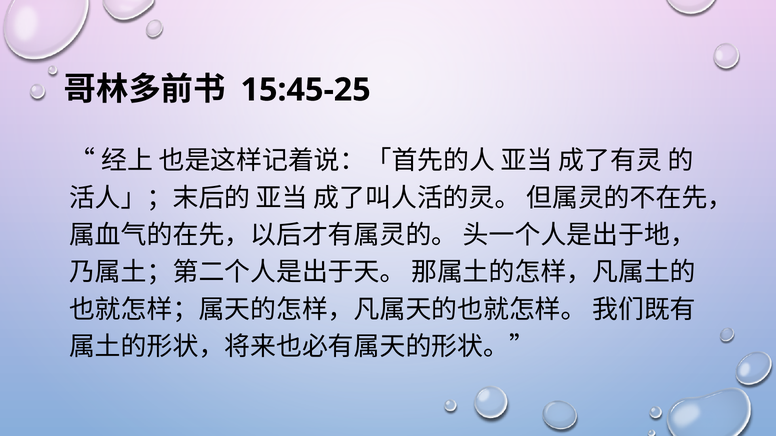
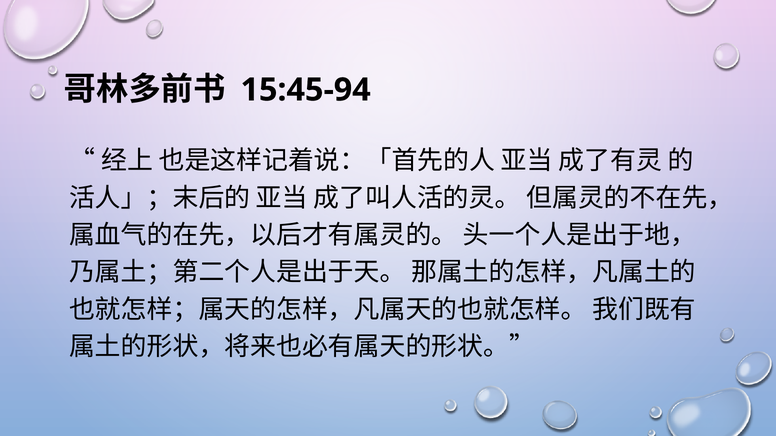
15:45-25: 15:45-25 -> 15:45-94 (306, 90)
